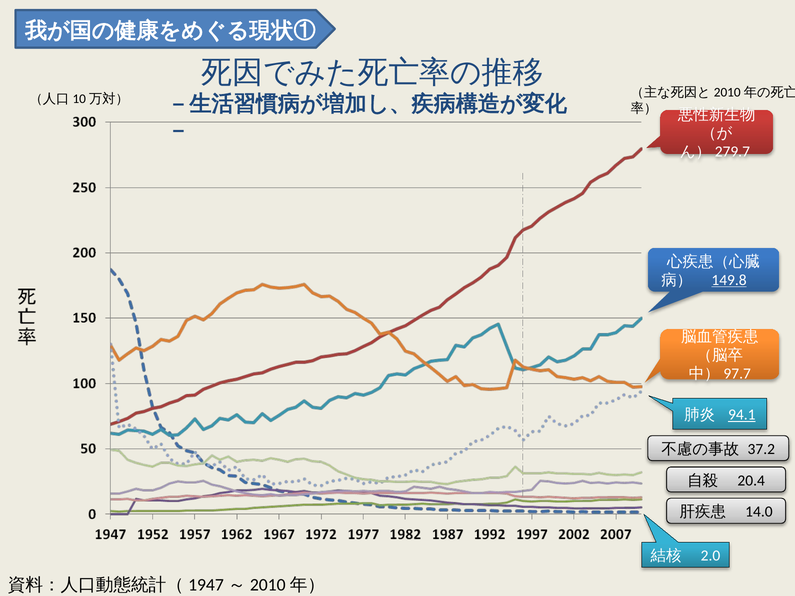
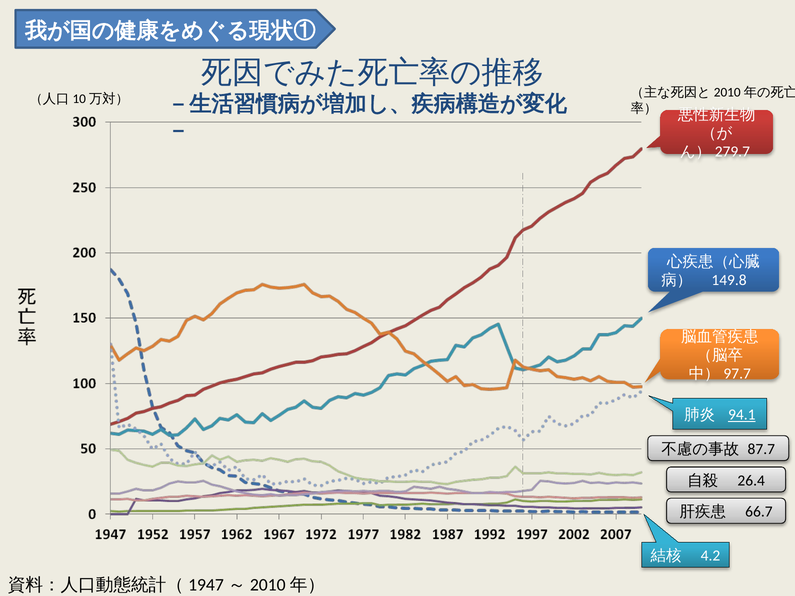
149.8 underline: present -> none (729, 280)
37.2: 37.2 -> 87.7 (761, 449)
20.4: 20.4 -> 26.4 (751, 481)
14.0: 14.0 -> 66.7 (759, 512)
2.0: 2.0 -> 4.2 (710, 556)
